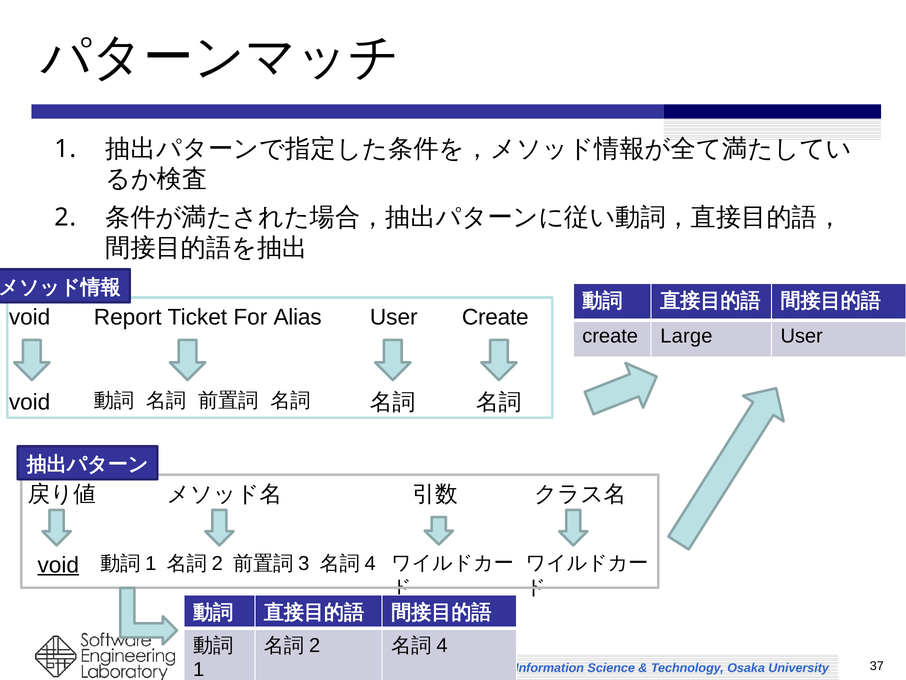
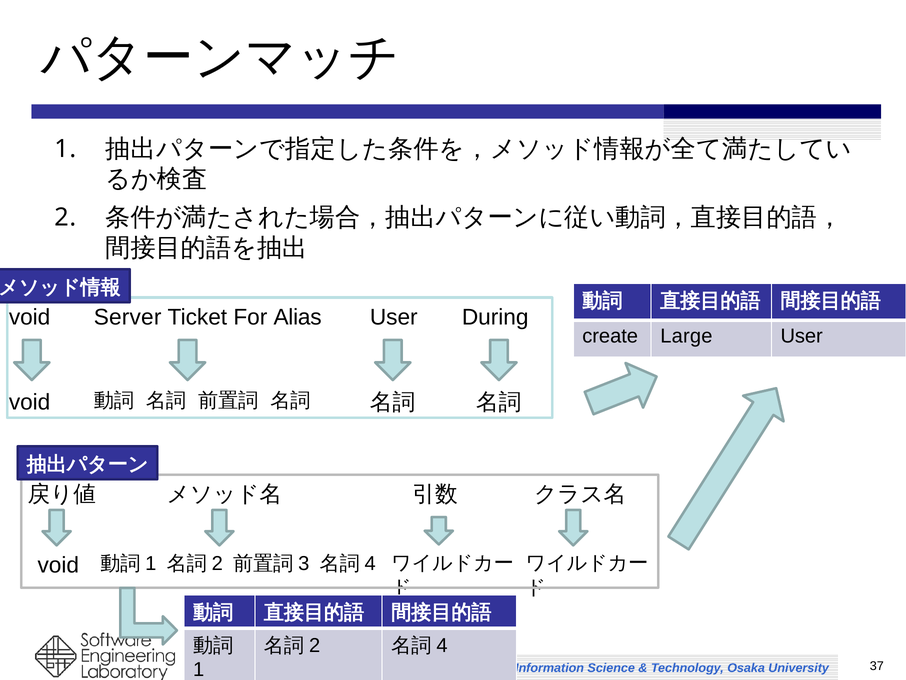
Report: Report -> Server (128, 317)
User Create: Create -> During (495, 317)
void underline: present -> none (58, 565)
